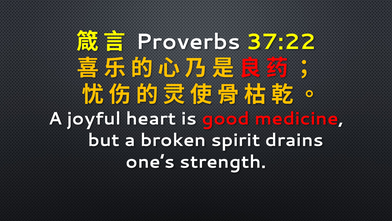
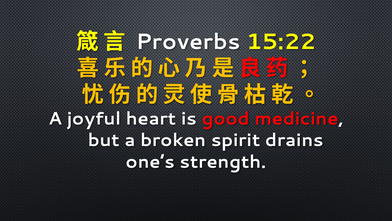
37:22: 37:22 -> 15:22 (281, 42)
